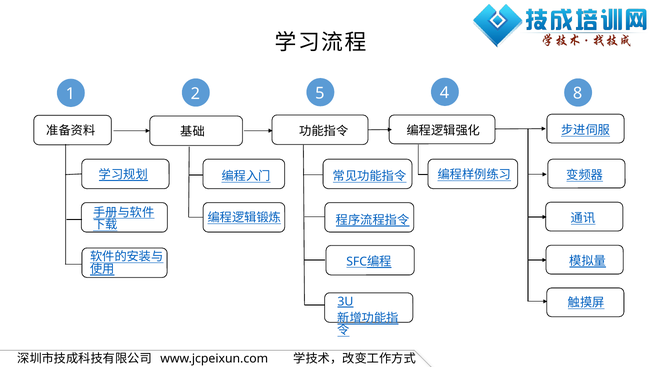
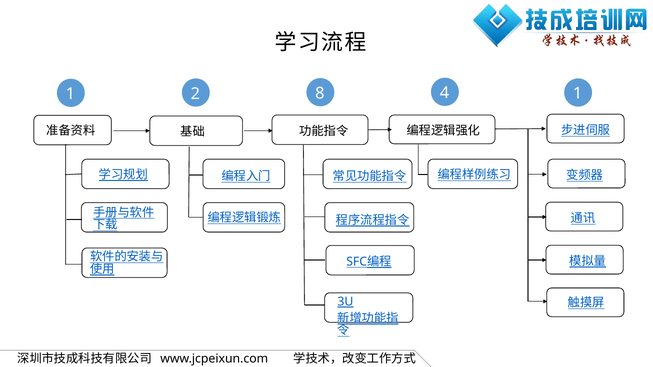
5: 5 -> 8 (320, 93)
4 8: 8 -> 1 (578, 94)
